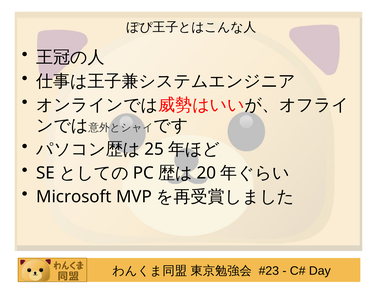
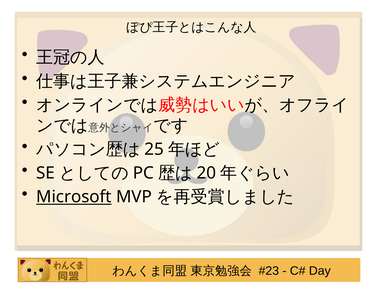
Microsoft underline: none -> present (74, 197)
